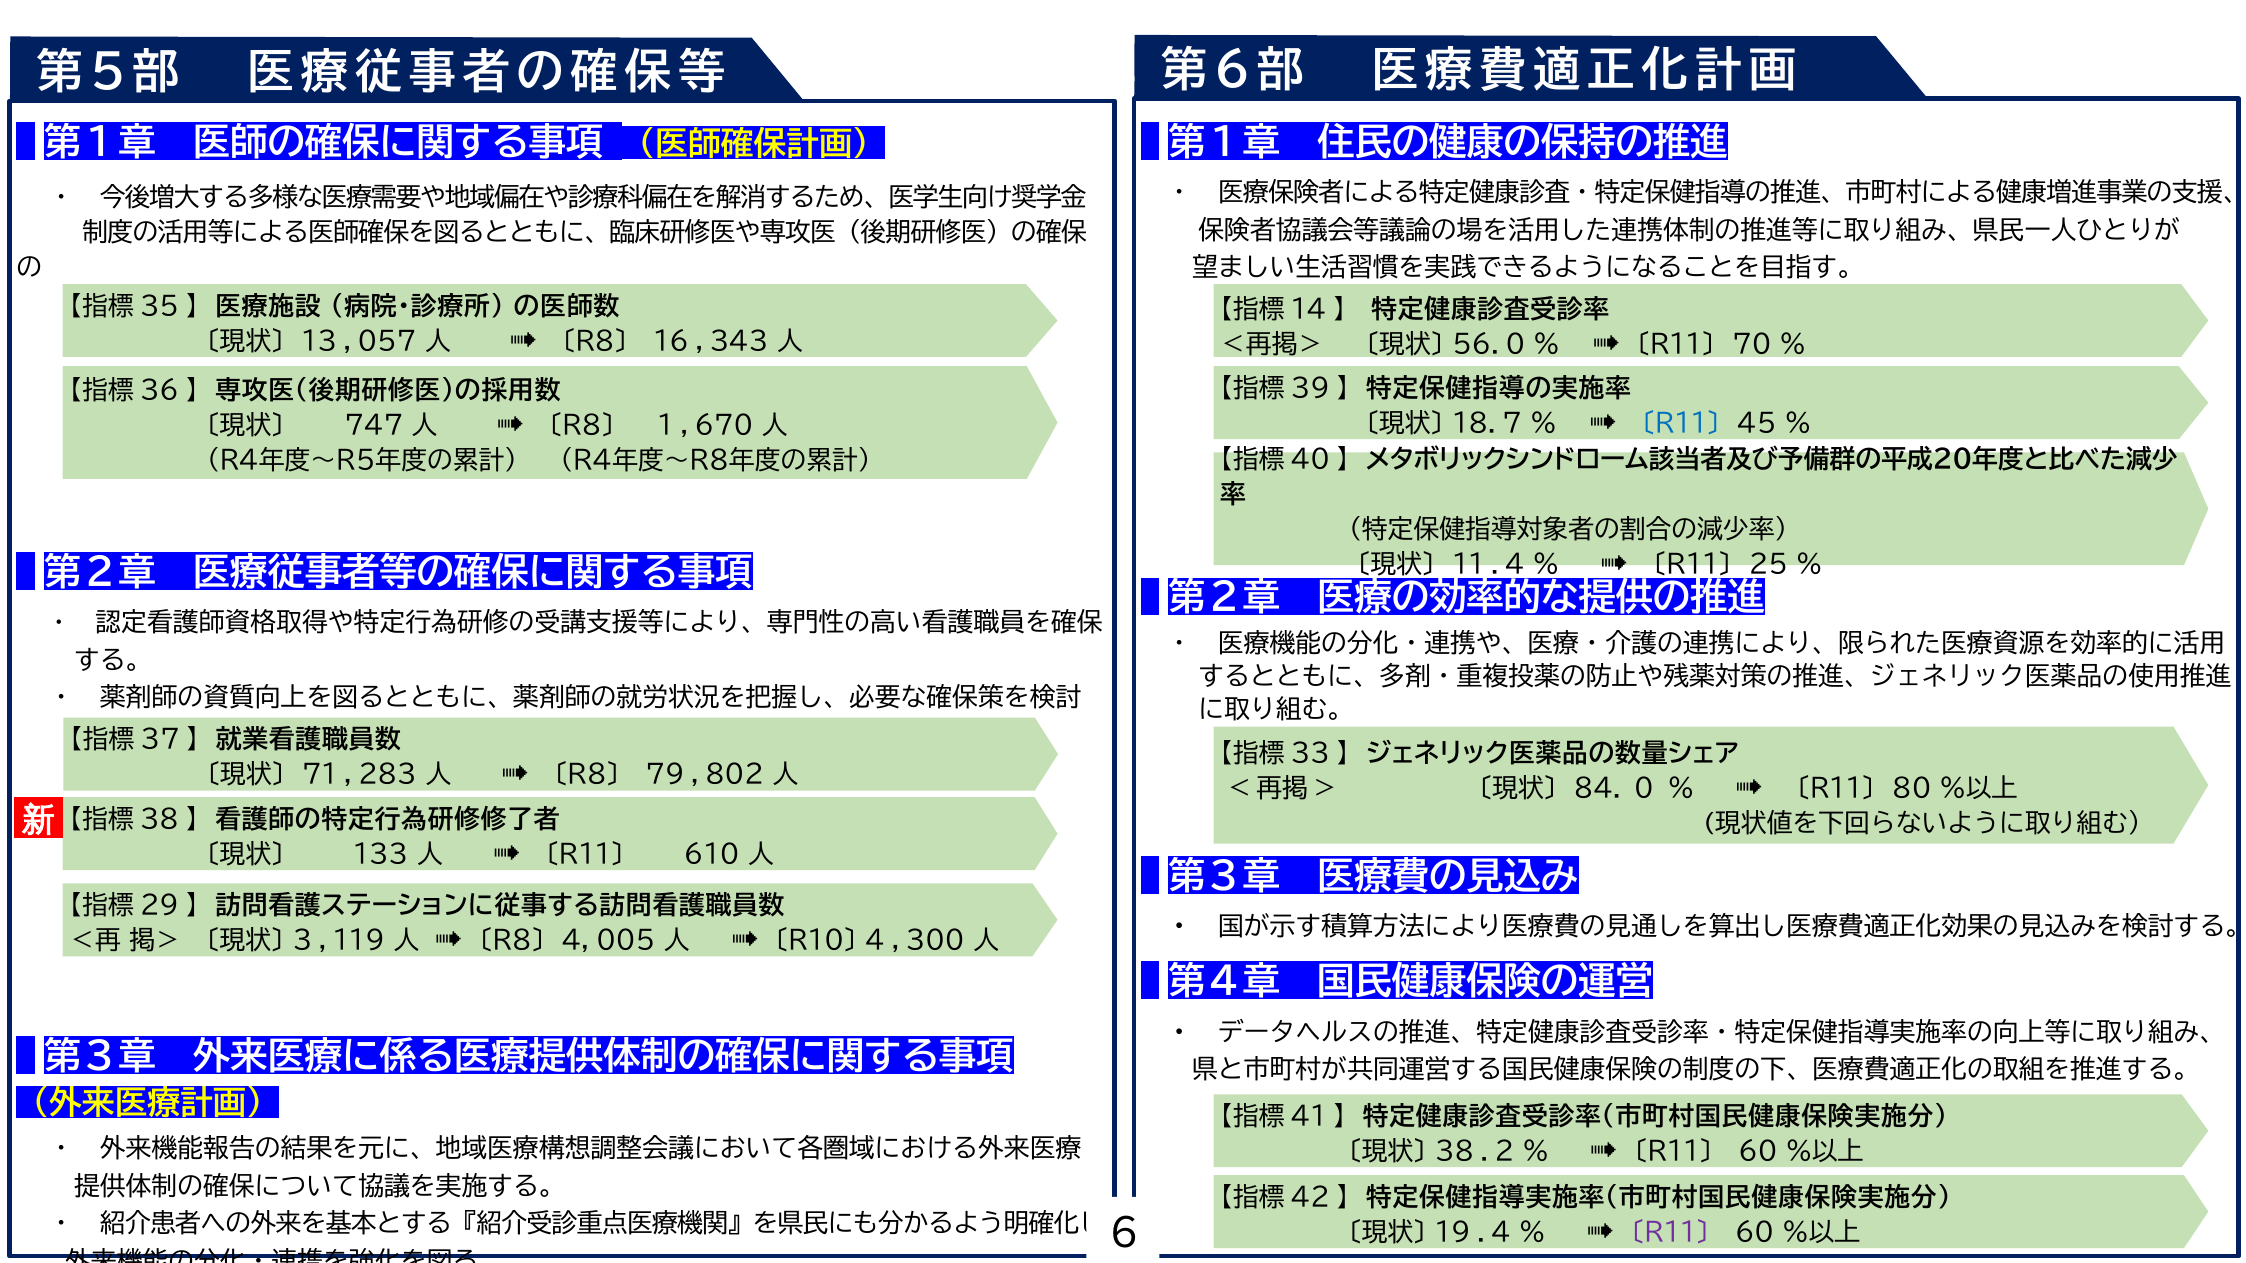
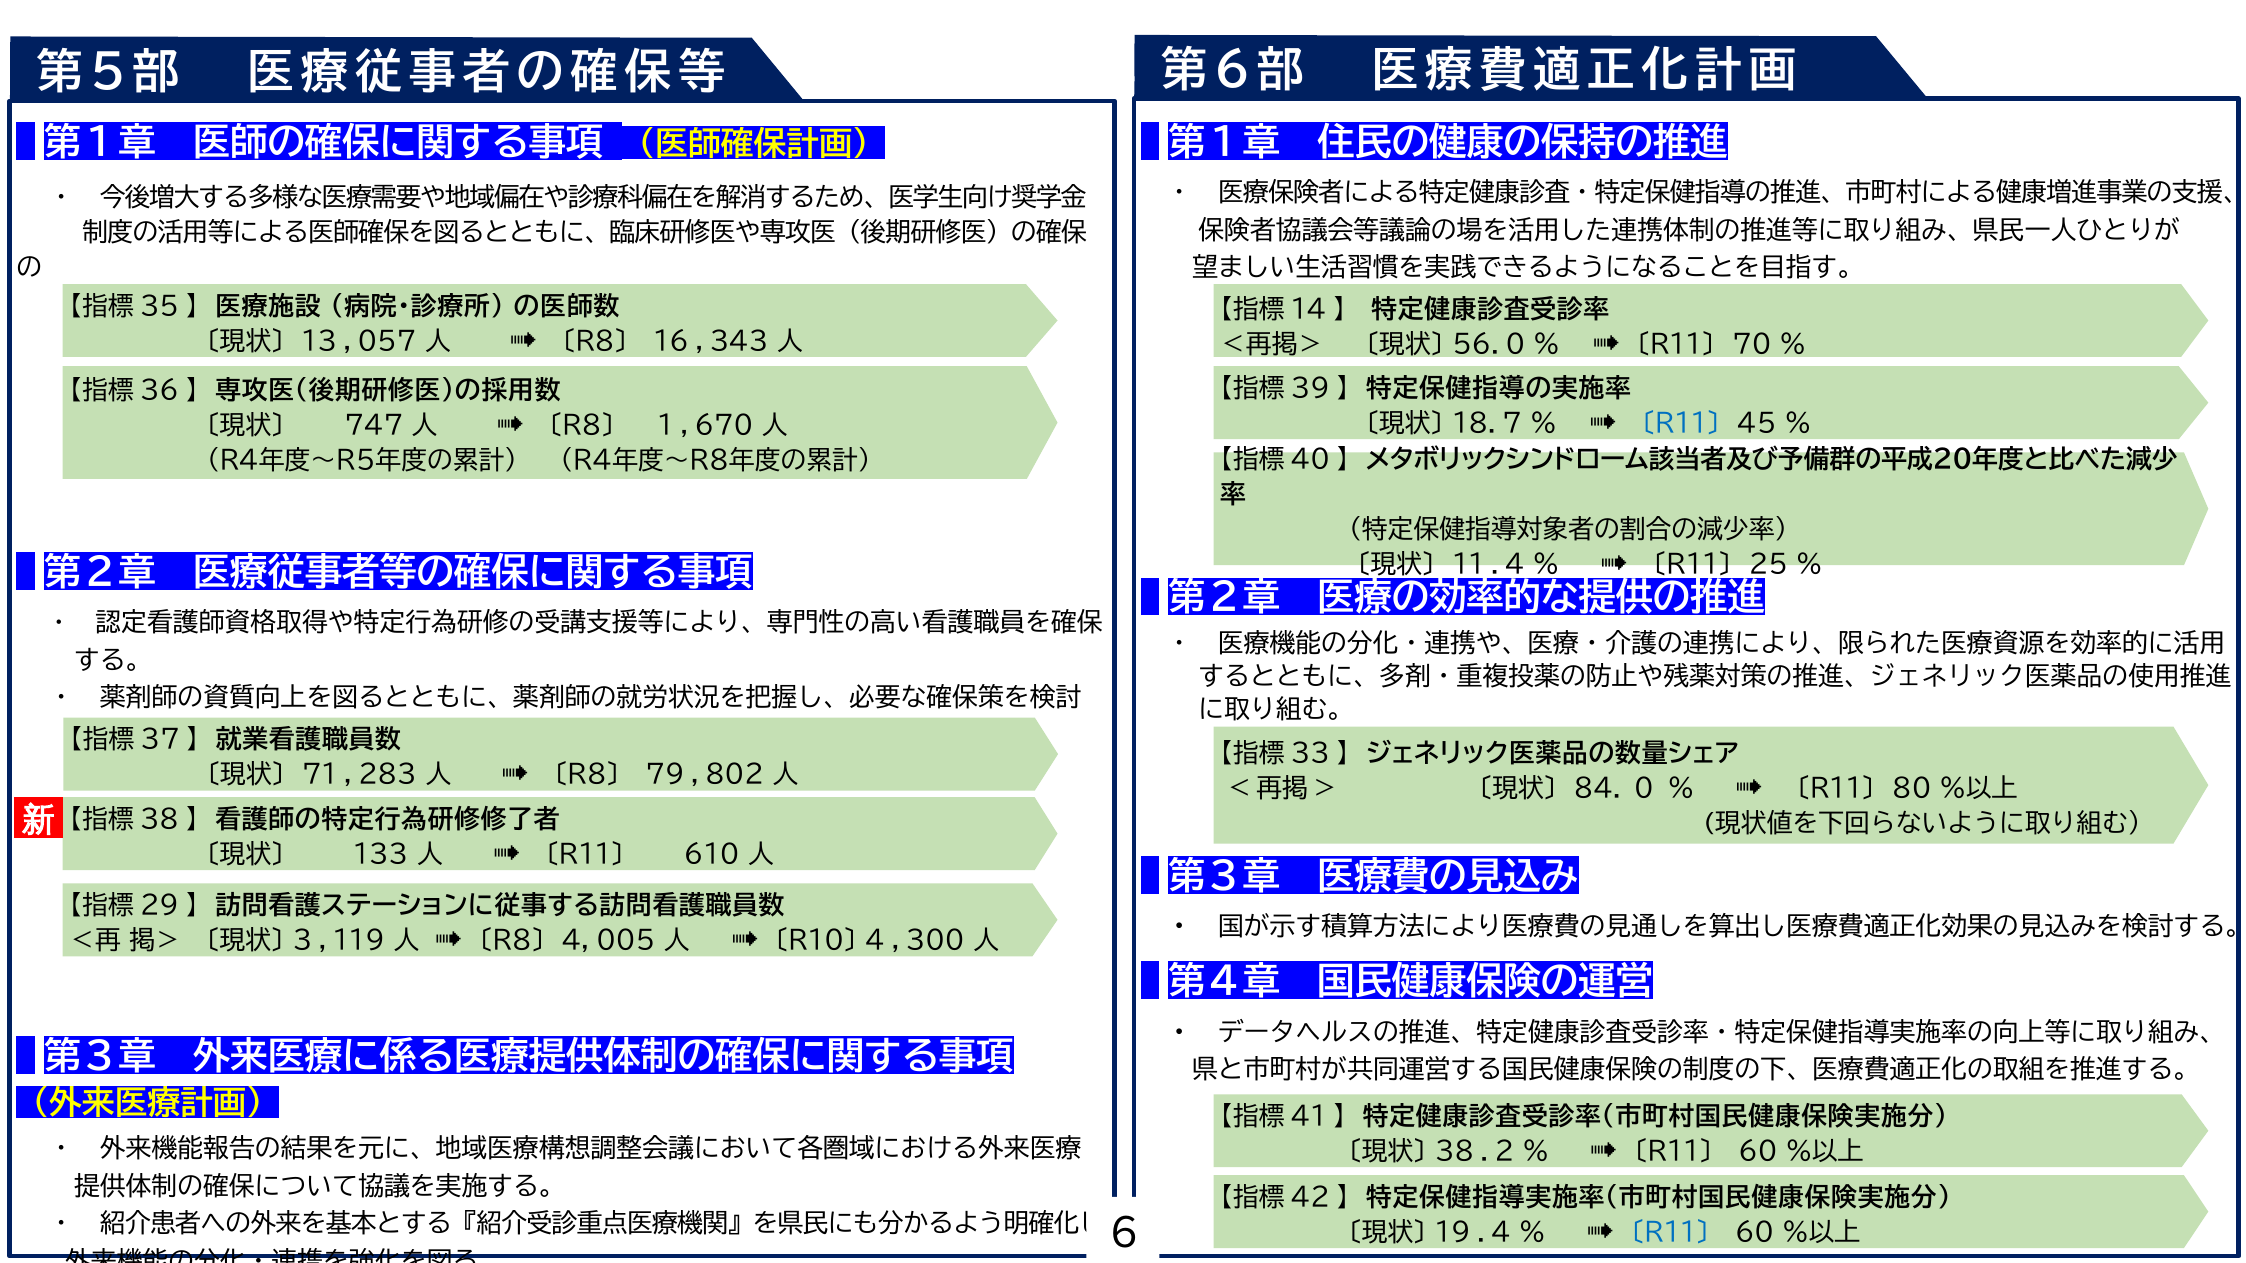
〔Ｒ１１〕 colour: purple -> blue (1670, 1233)
